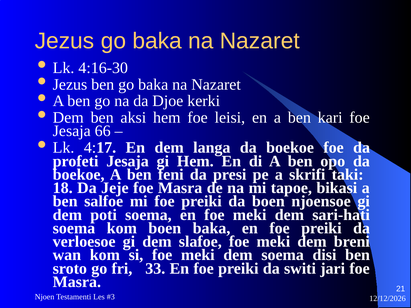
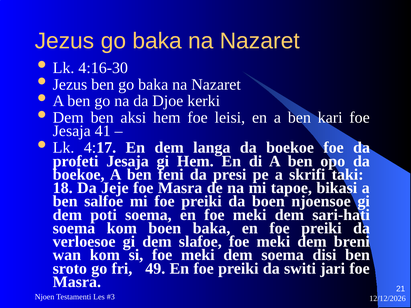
66: 66 -> 41 (103, 131)
33: 33 -> 49 (155, 269)
